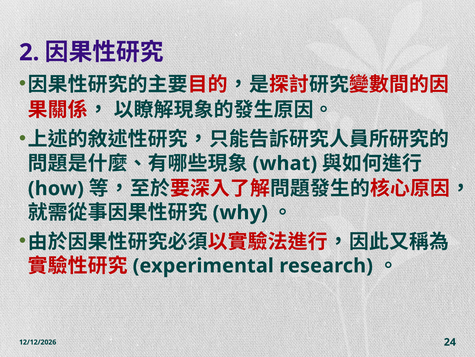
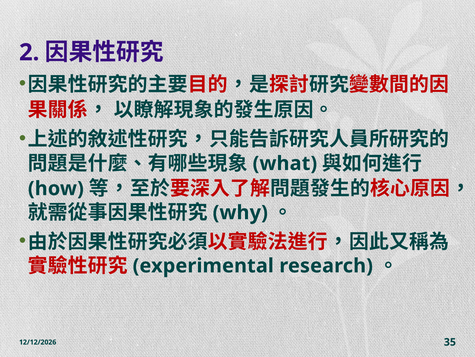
24: 24 -> 35 (450, 341)
